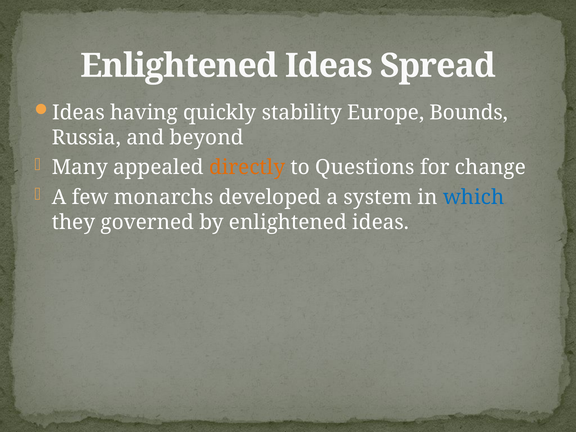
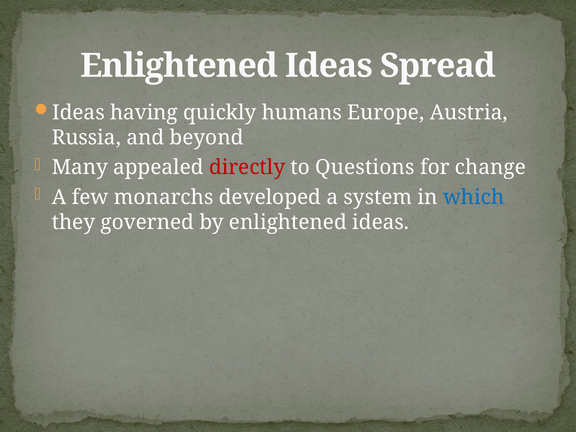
stability: stability -> humans (302, 113)
Bounds: Bounds -> Austria (469, 113)
directly colour: orange -> red (247, 167)
